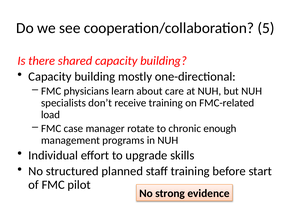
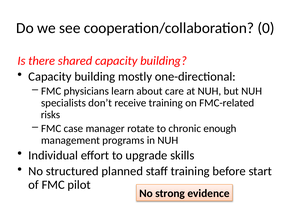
5: 5 -> 0 (266, 28)
load: load -> risks (51, 115)
